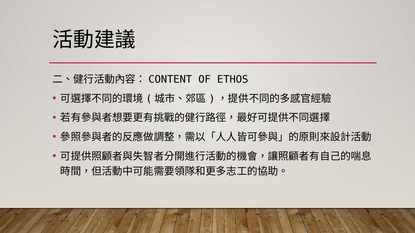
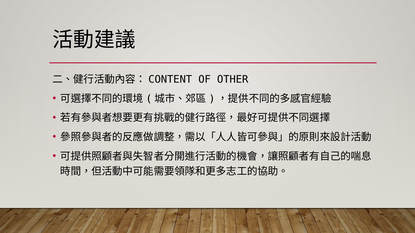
ETHOS: ETHOS -> OTHER (233, 80)
